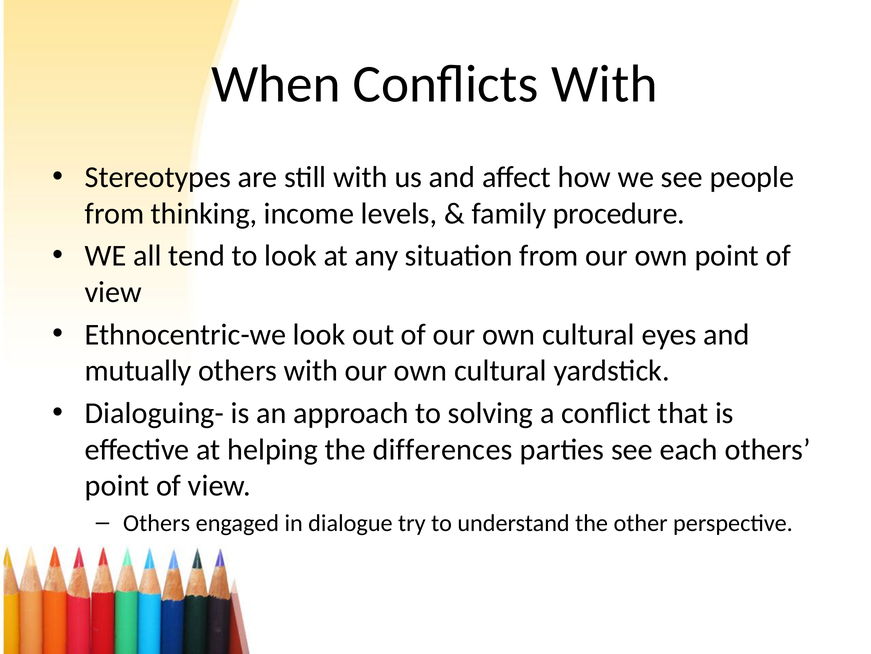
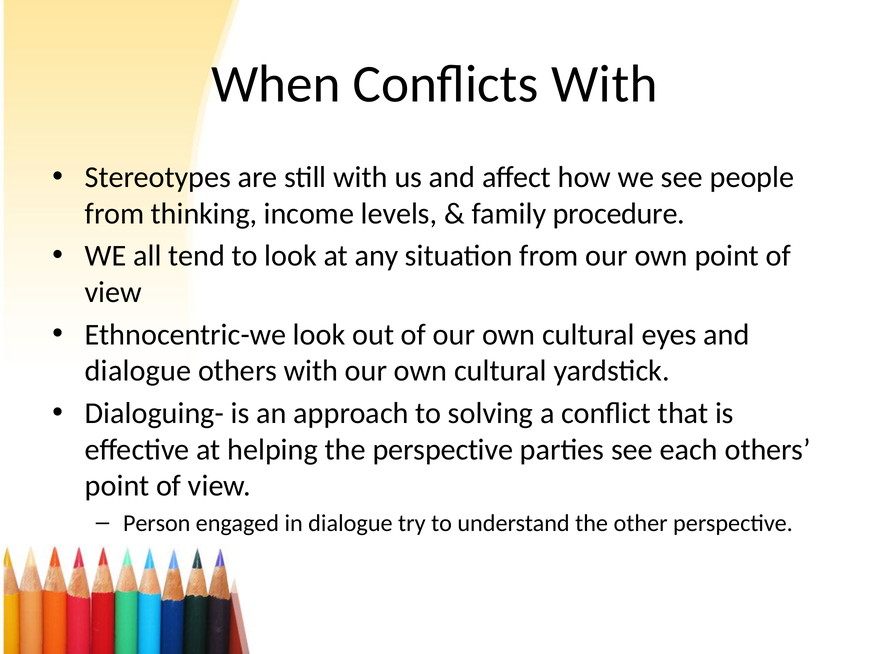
mutually: mutually -> dialogue (138, 371)
the differences: differences -> perspective (443, 449)
Others: Others -> Person (157, 522)
